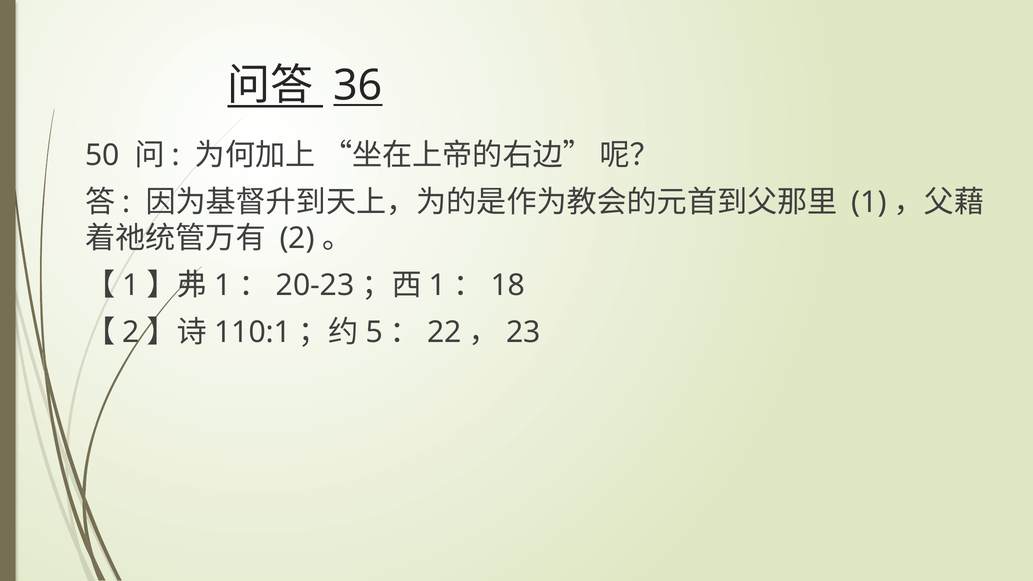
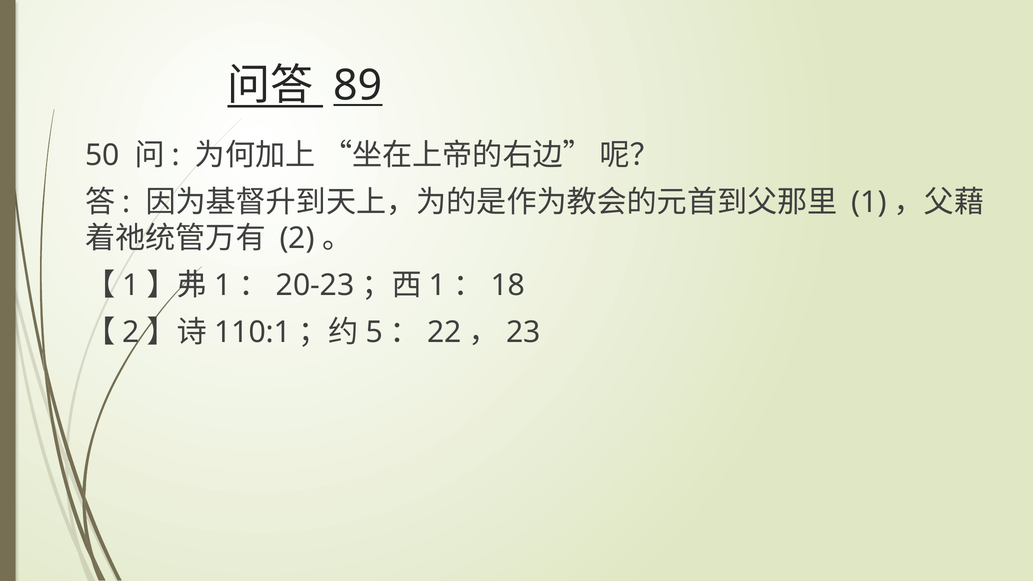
36: 36 -> 89 (358, 86)
